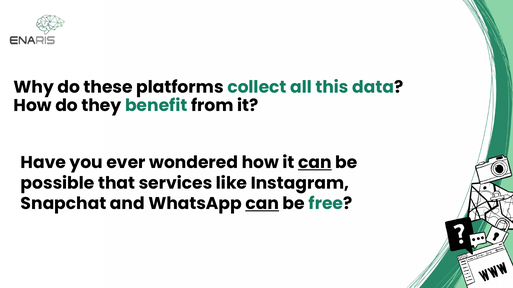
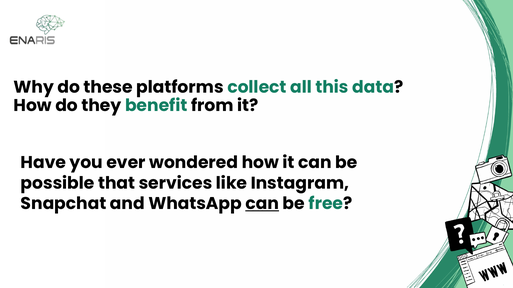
can underline: present -> none (315, 163)
